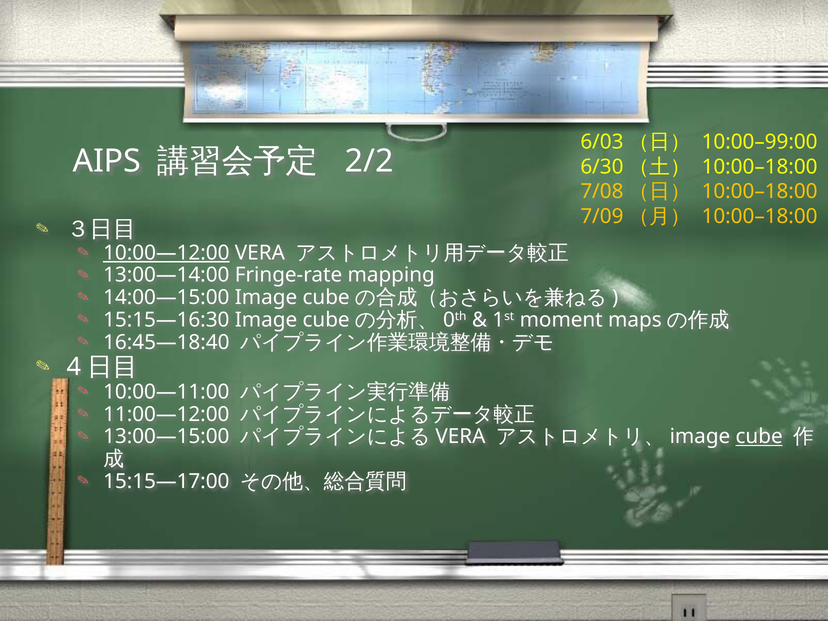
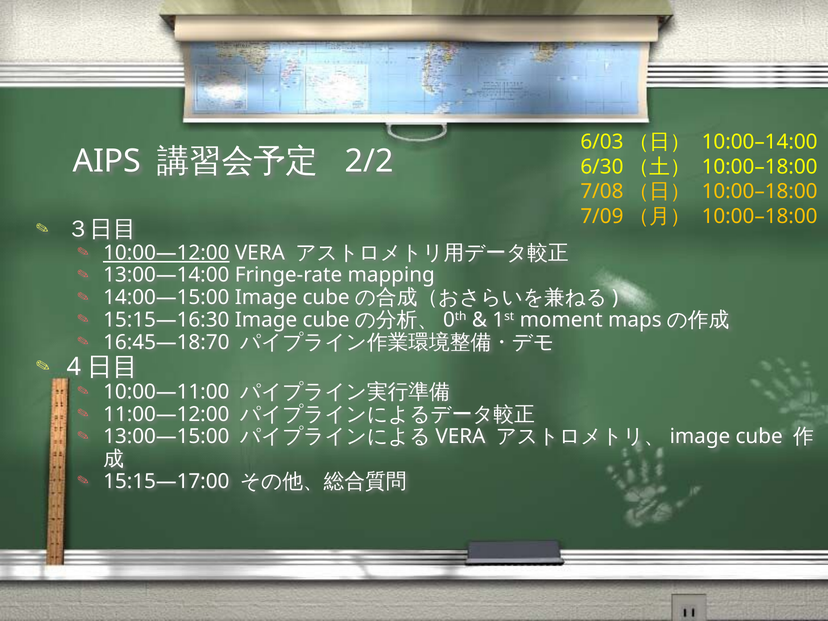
10:00–99:00: 10:00–99:00 -> 10:00–14:00 (760, 142)
16:45—18:40: 16:45—18:40 -> 16:45—18:70 (166, 342)
cube underline: present -> none (759, 437)
